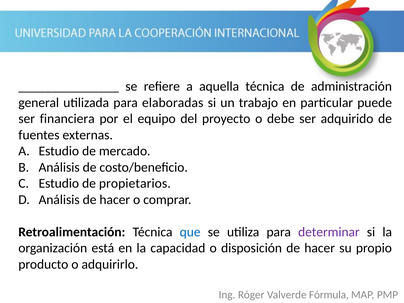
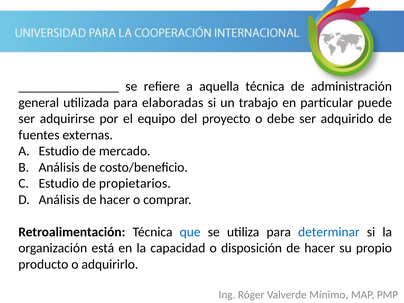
financiera: financiera -> adquirirse (67, 119)
determinar colour: purple -> blue (329, 232)
Fórmula: Fórmula -> Mínimo (329, 295)
